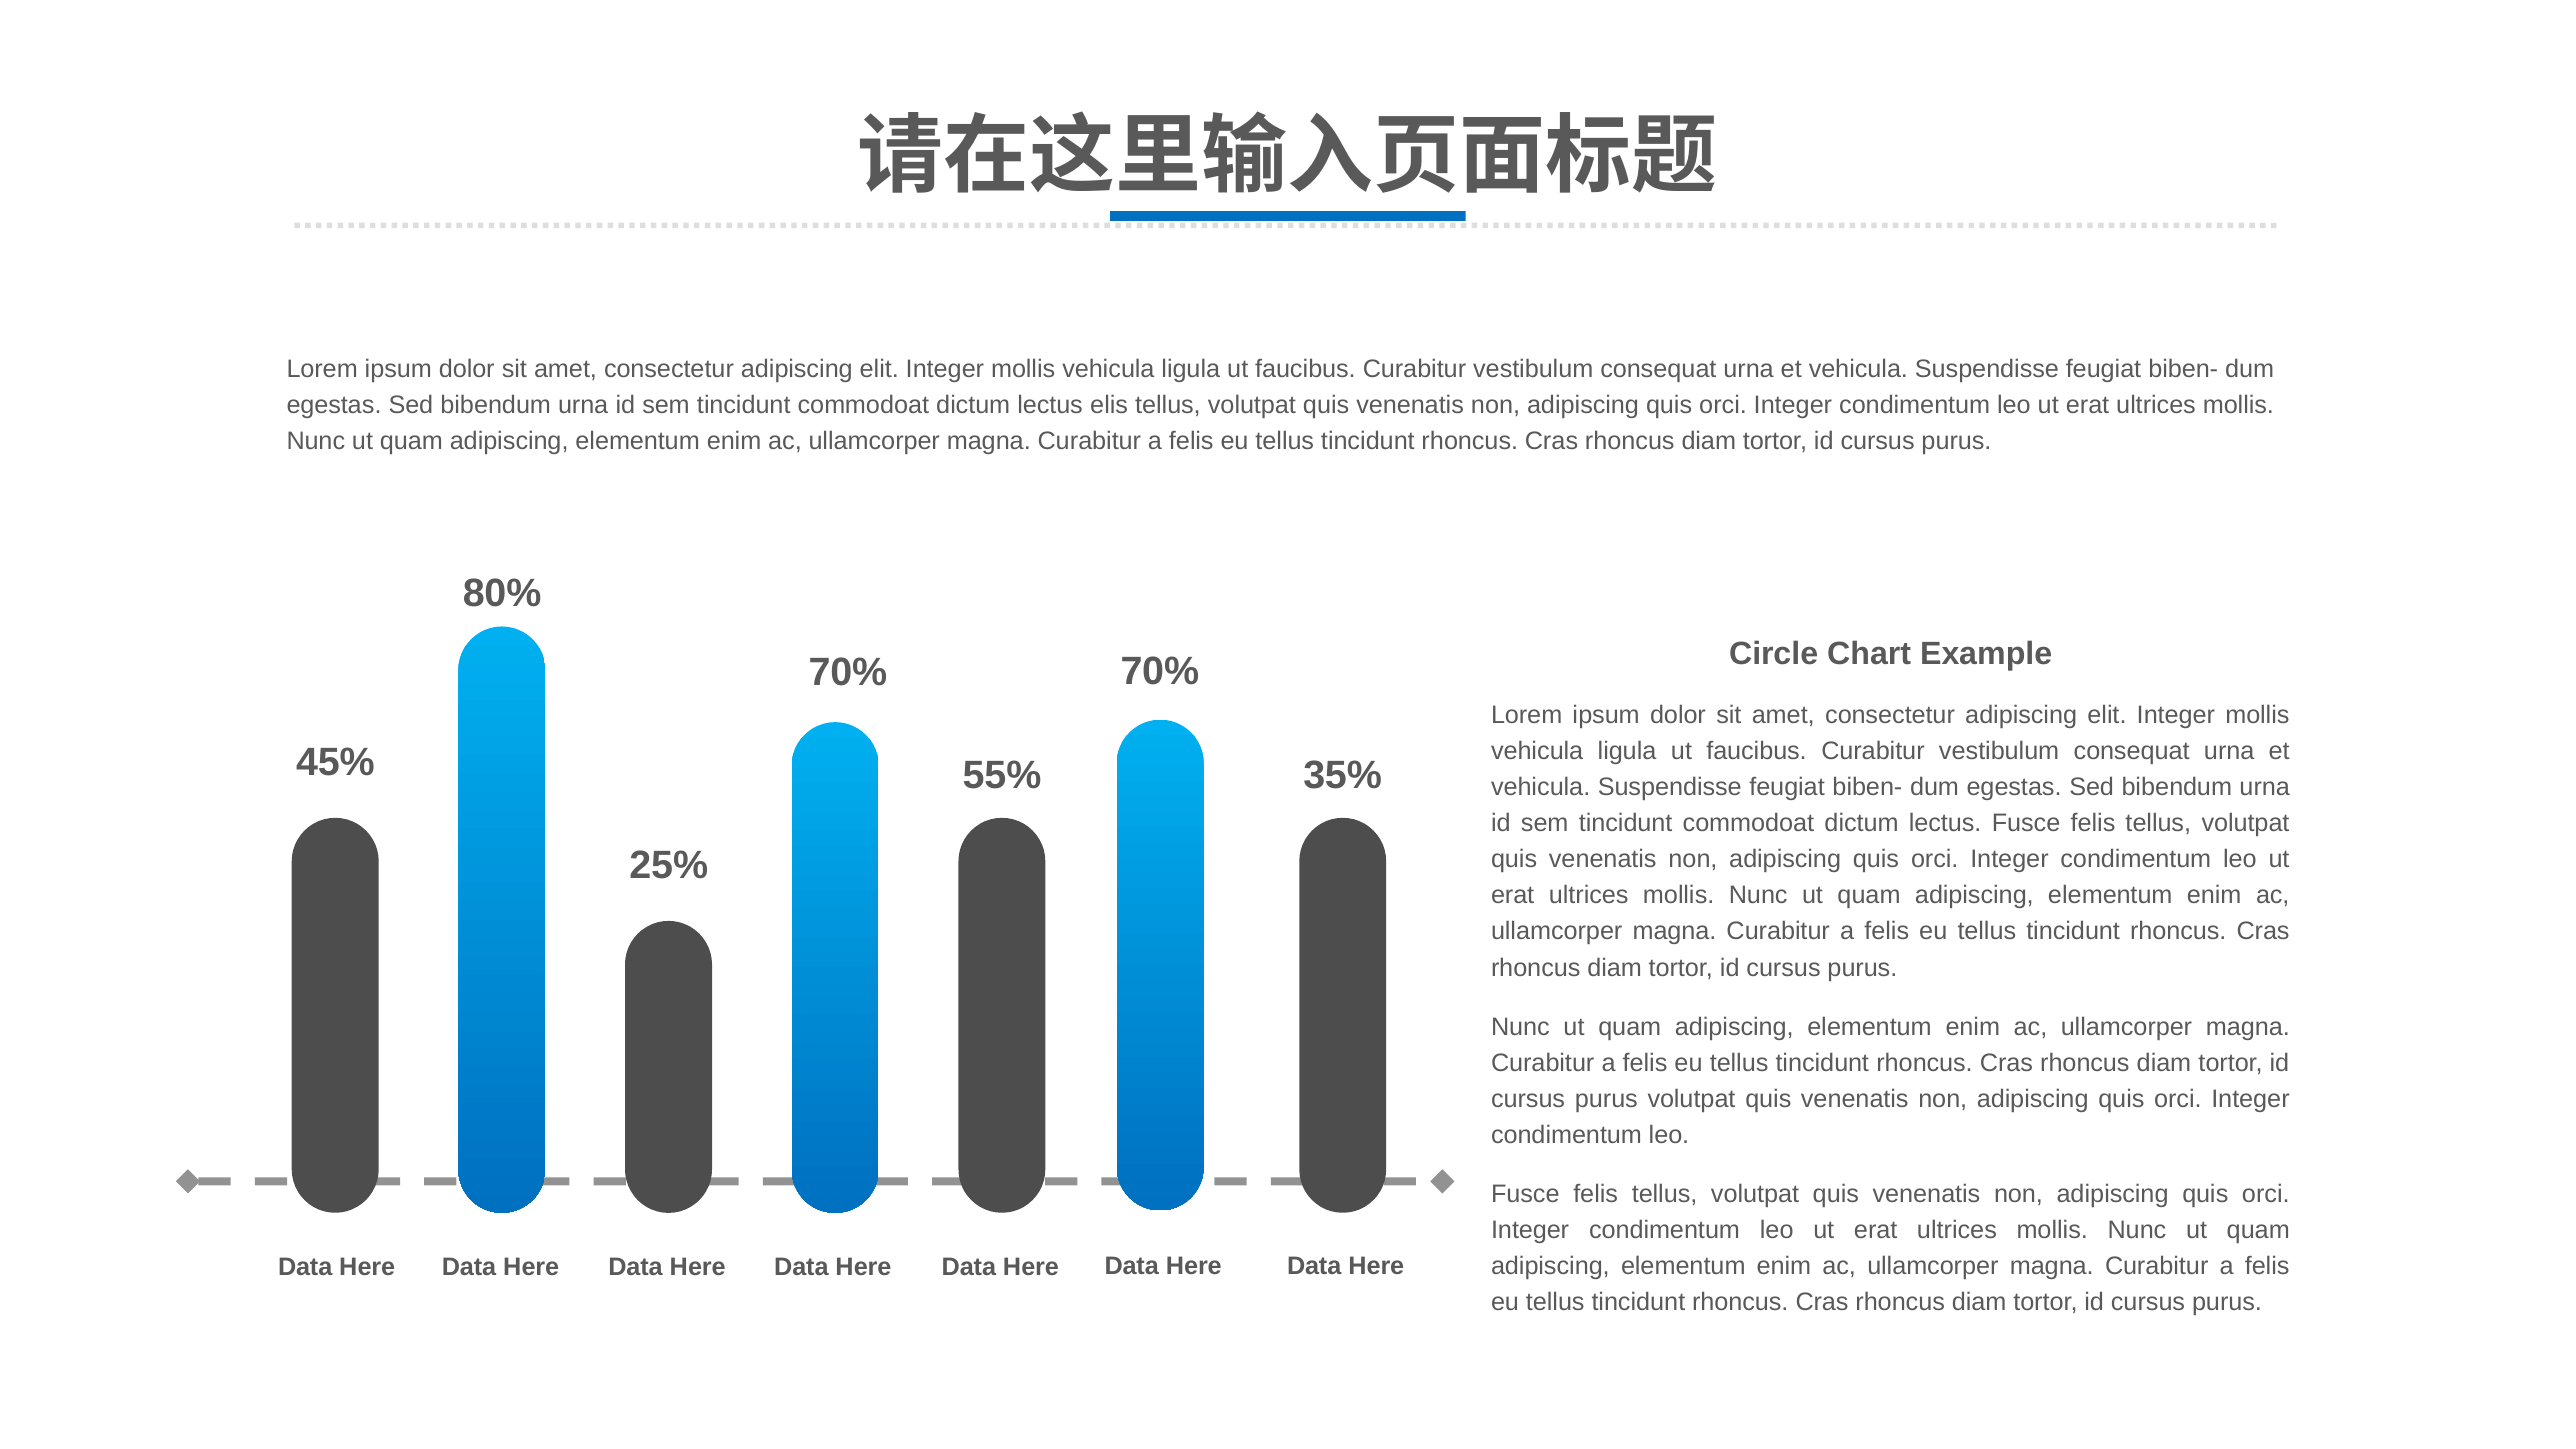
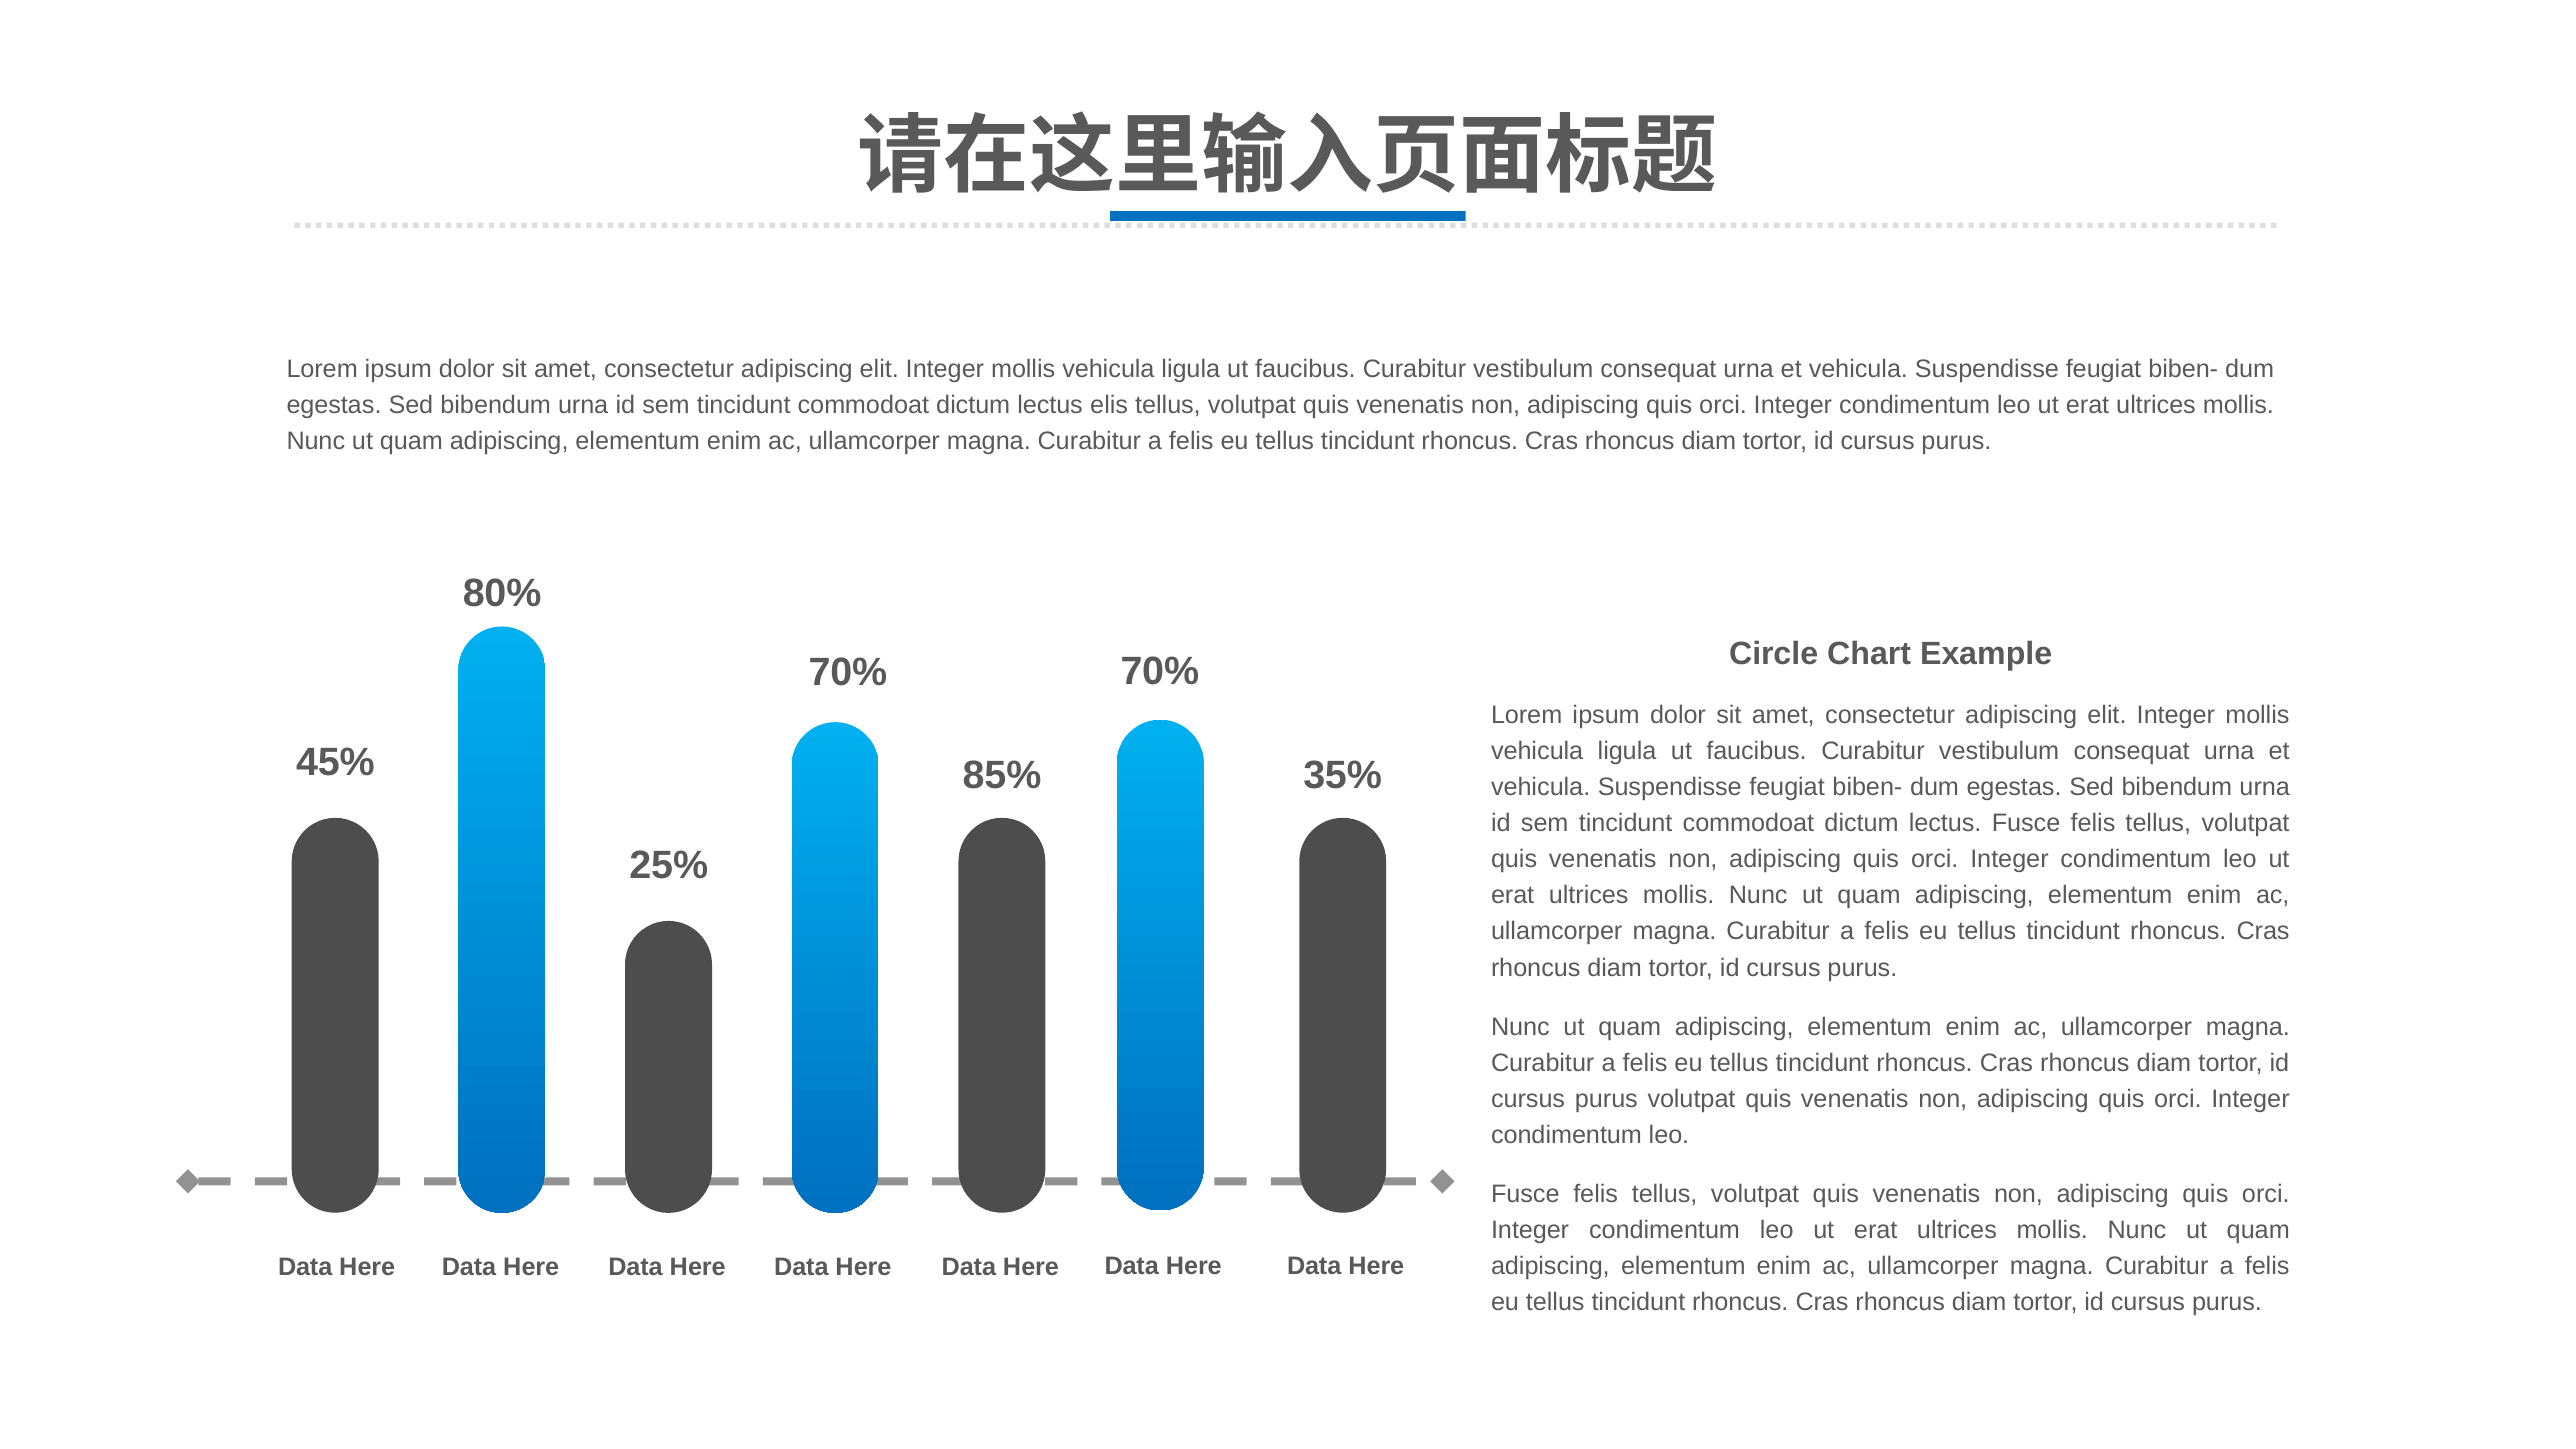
55%: 55% -> 85% (1002, 776)
